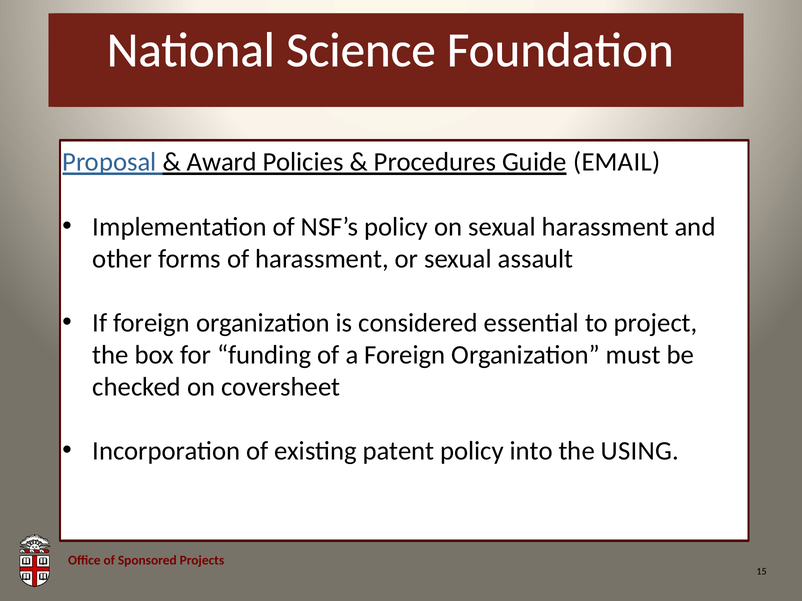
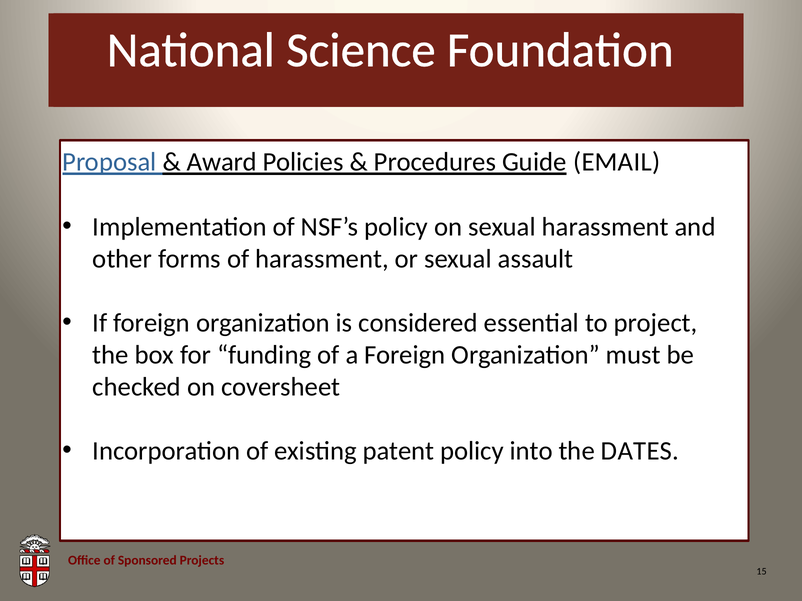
USING: USING -> DATES (640, 451)
